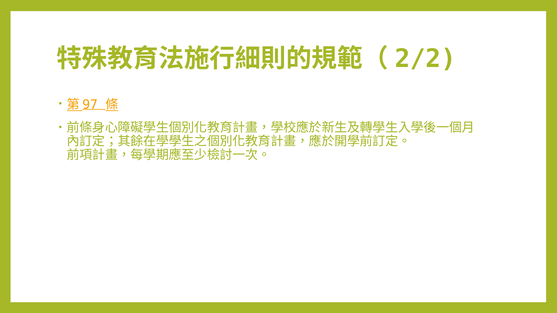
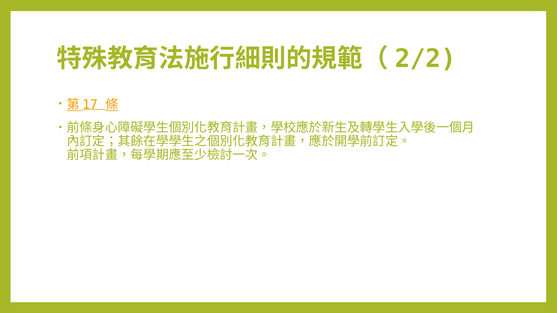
97: 97 -> 17 (90, 105)
